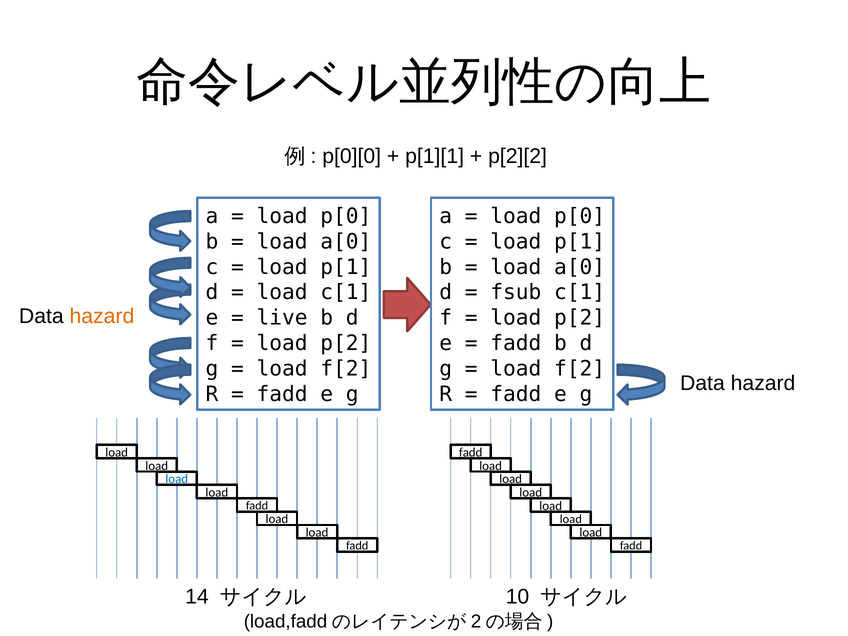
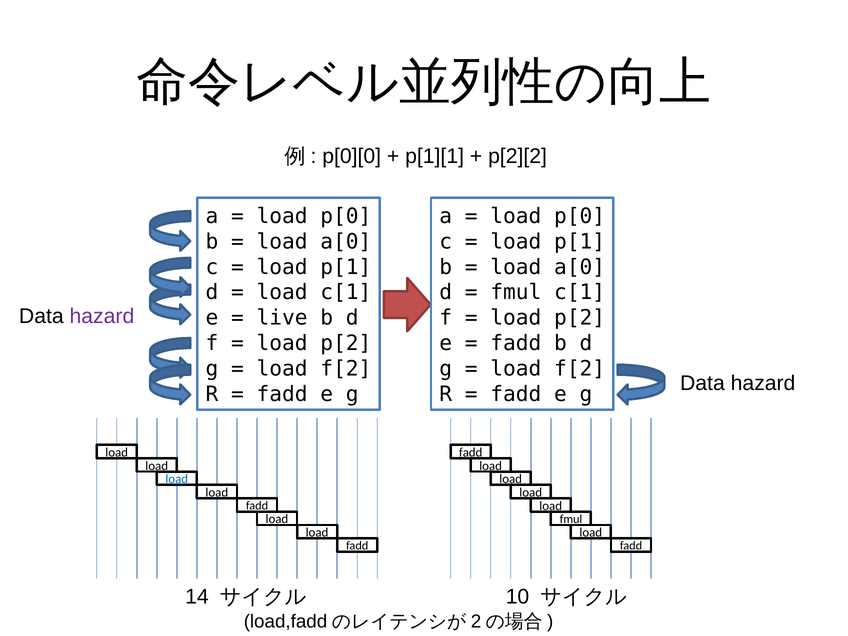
fsub: fsub -> fmul (516, 292)
hazard colour: orange -> purple (102, 316)
load: load -> fmul (571, 519)
